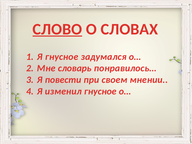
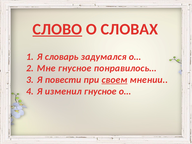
Я гнусное: гнусное -> словарь (62, 57)
Мне словарь: словарь -> гнусное (75, 68)
своем underline: none -> present (114, 80)
